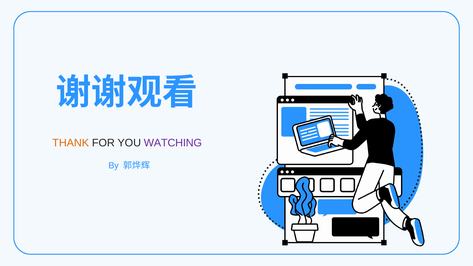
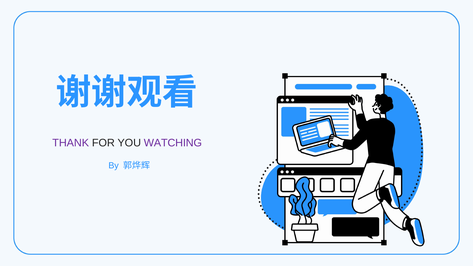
THANK colour: orange -> purple (71, 143)
